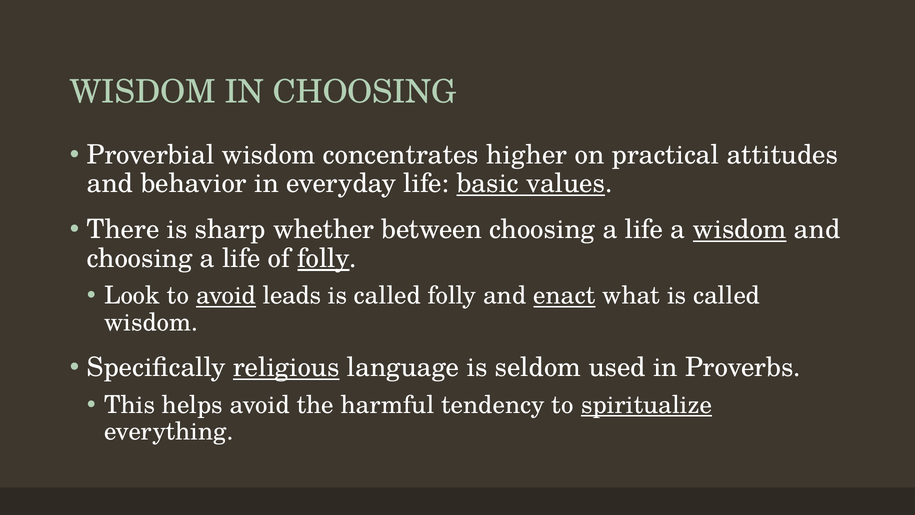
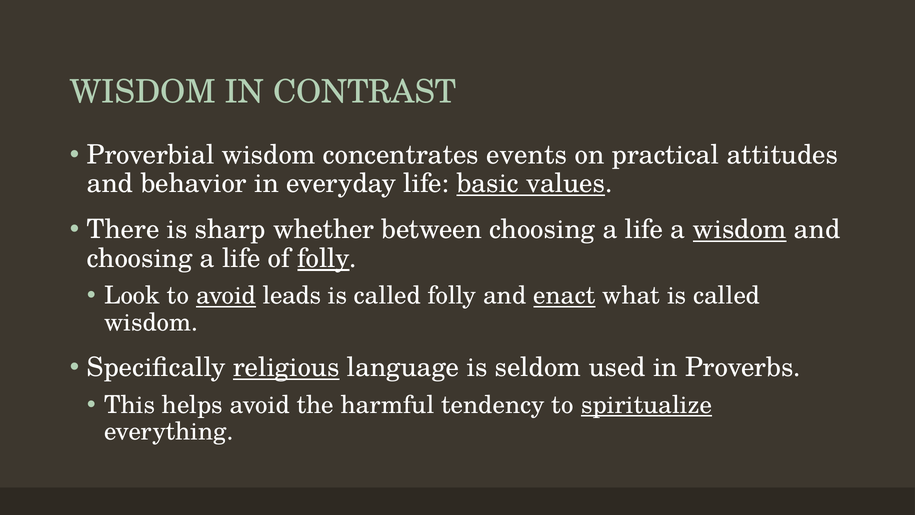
IN CHOOSING: CHOOSING -> CONTRAST (365, 92)
higher: higher -> events (527, 155)
